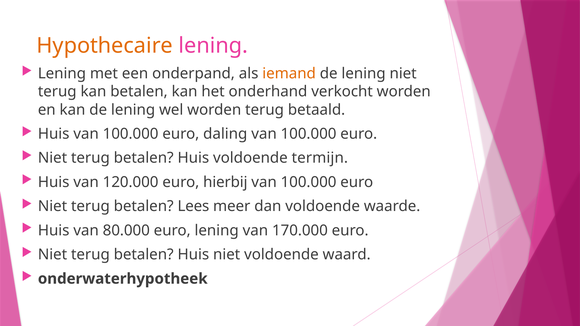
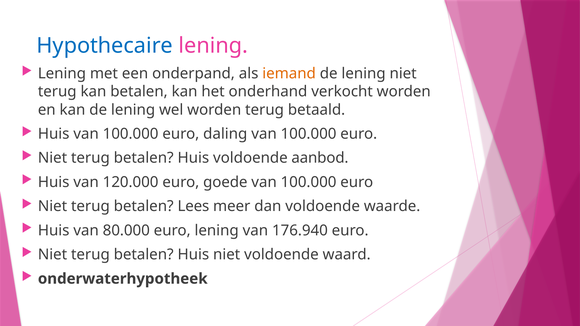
Hypothecaire colour: orange -> blue (105, 46)
termijn: termijn -> aanbod (320, 158)
hierbij: hierbij -> goede (225, 182)
170.000: 170.000 -> 176.940 (300, 231)
